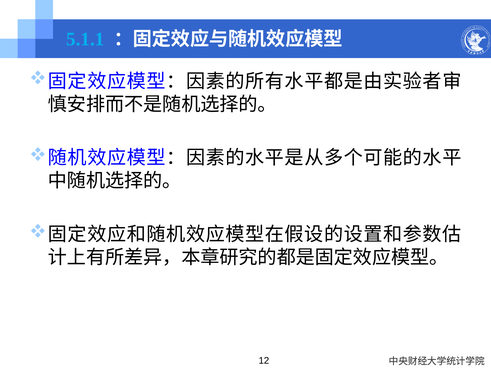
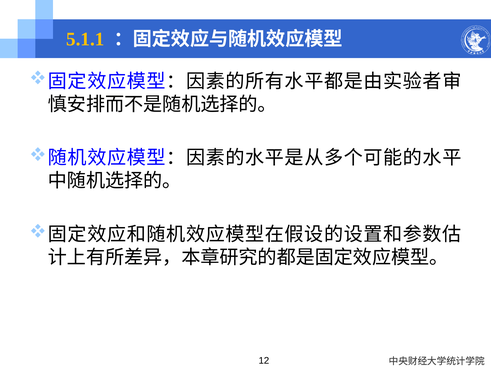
5.1.1 colour: light blue -> yellow (85, 39)
